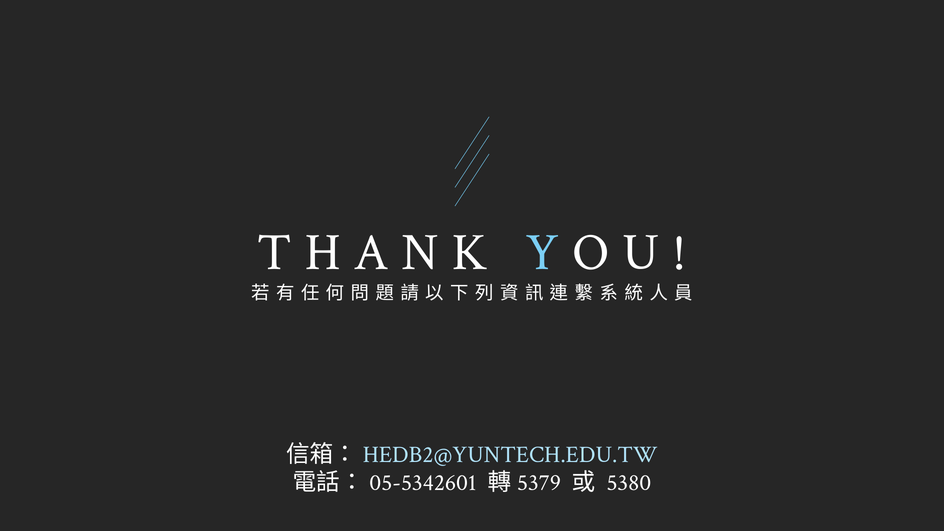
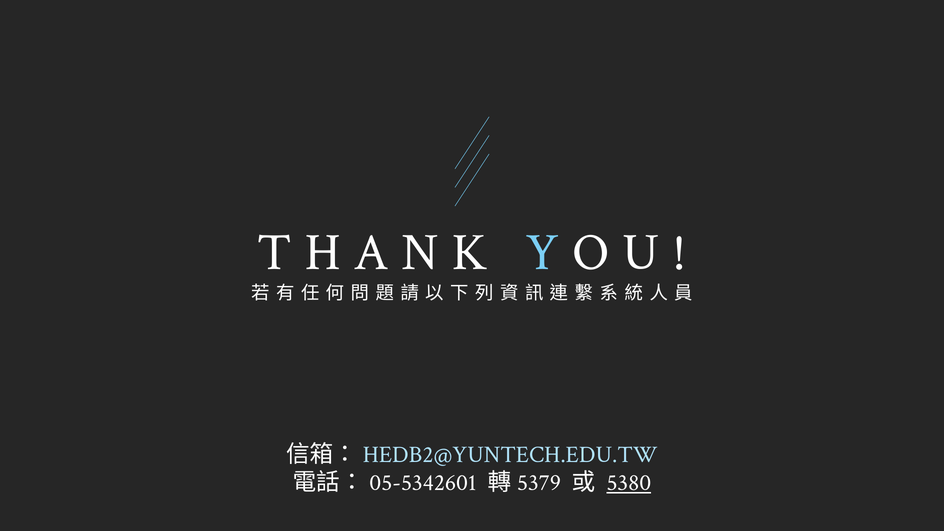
5380 underline: none -> present (629, 483)
